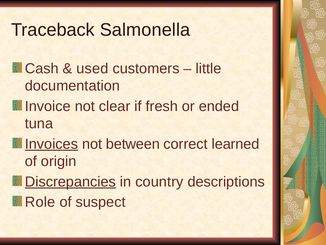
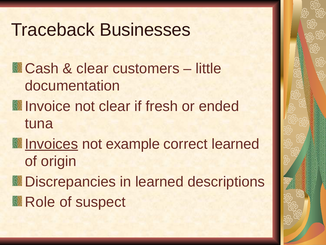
Salmonella: Salmonella -> Businesses (145, 30)
used: used -> clear (92, 68)
between: between -> example (133, 144)
Discrepancies underline: present -> none (70, 181)
in country: country -> learned (159, 181)
